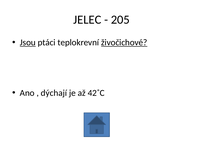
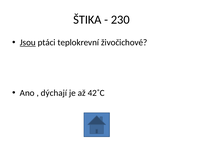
JELEC: JELEC -> ŠTIKA (87, 20)
205: 205 -> 230 (120, 20)
živočichové underline: present -> none (124, 43)
